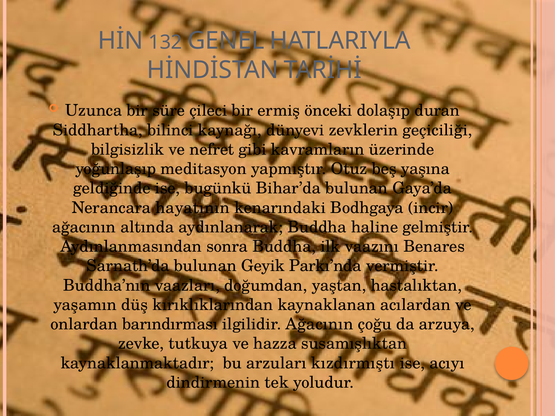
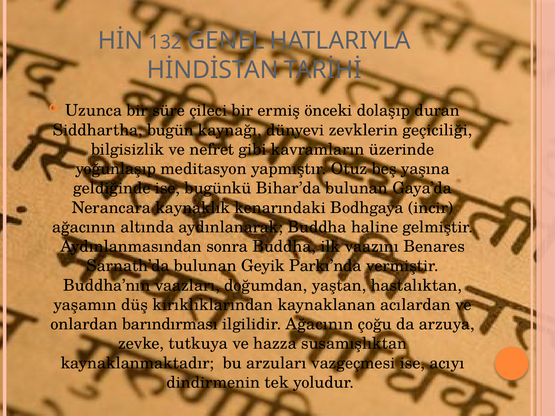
bilinci: bilinci -> bugün (170, 130)
hayatının: hayatının -> kaynaklık (193, 208)
kızdırmıştı: kızdırmıştı -> vazgeçmesi (353, 363)
